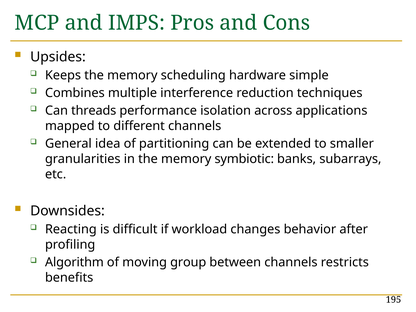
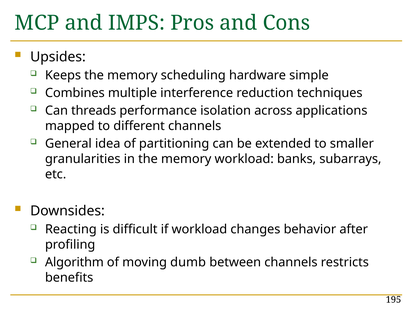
memory symbiotic: symbiotic -> workload (244, 159)
group: group -> dumb (188, 262)
